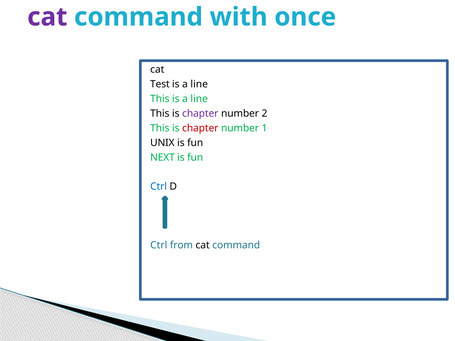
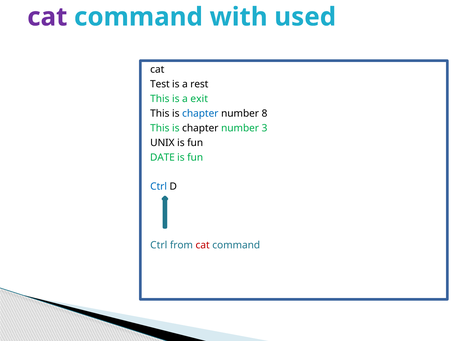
once: once -> used (305, 17)
line: line -> rest (199, 84)
This is a line: line -> exit (199, 99)
chapter colour: purple -> blue (200, 114)
2: 2 -> 8 (265, 114)
chapter colour: red -> black (200, 128)
1: 1 -> 3 (265, 128)
NEXT: NEXT -> DATE (162, 157)
cat colour: black -> red (203, 245)
